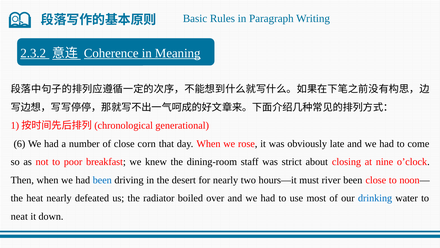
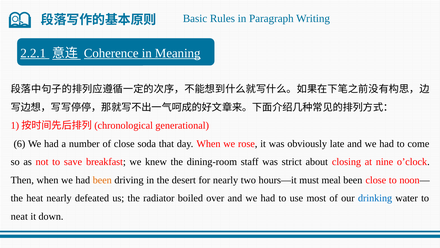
2.3.2: 2.3.2 -> 2.2.1 (33, 53)
corn: corn -> soda (147, 143)
poor: poor -> save (73, 162)
been colour: blue -> orange (102, 180)
river: river -> meal (331, 180)
